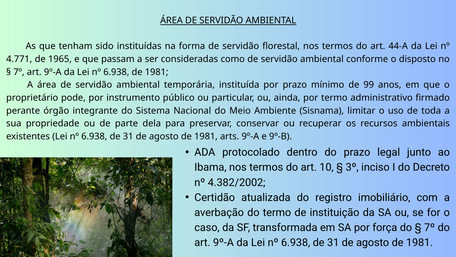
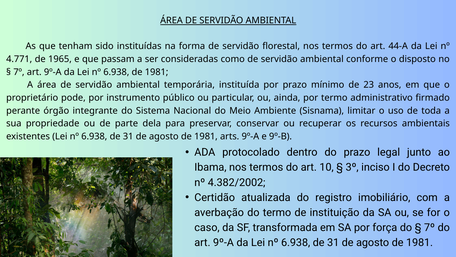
99: 99 -> 23 (369, 85)
